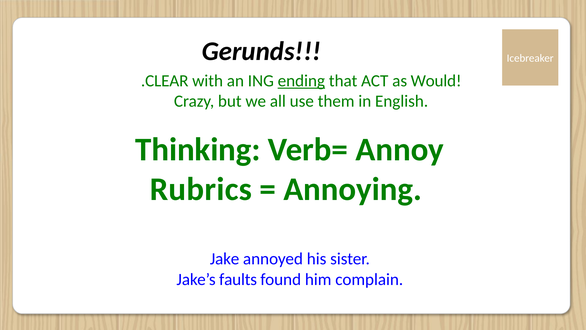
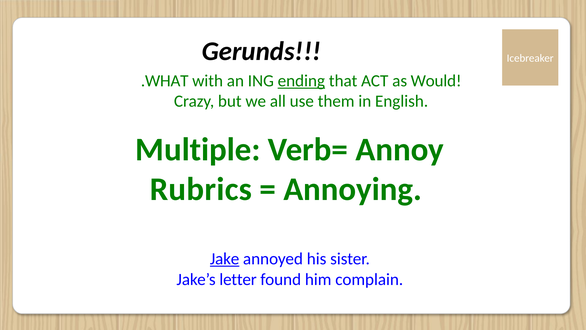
.CLEAR: .CLEAR -> .WHAT (165, 81)
Thinking: Thinking -> Multiple (198, 149)
Jake underline: none -> present (225, 259)
faults: faults -> letter (238, 279)
